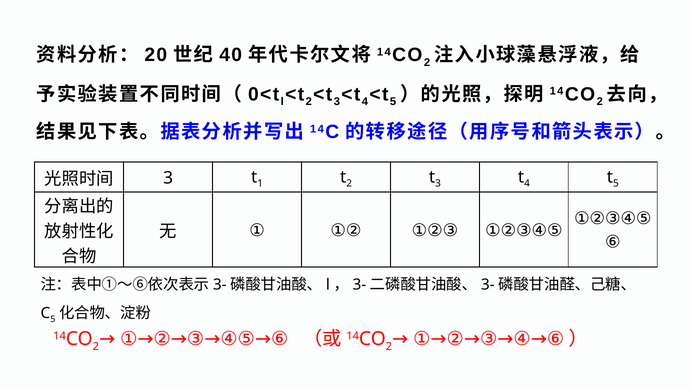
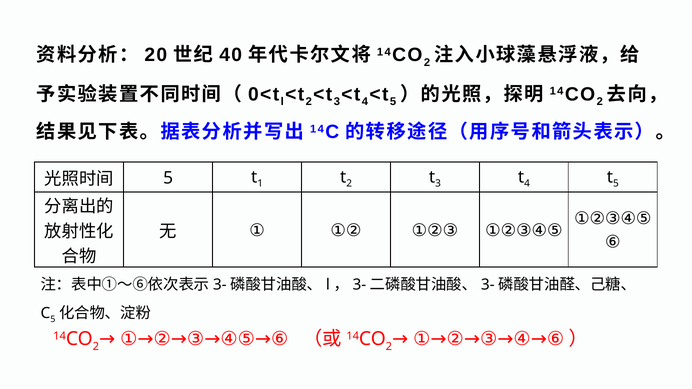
3: 3 -> 5 (168, 178)
